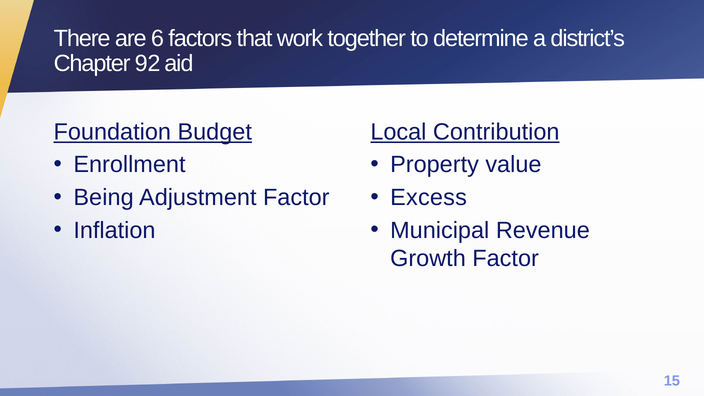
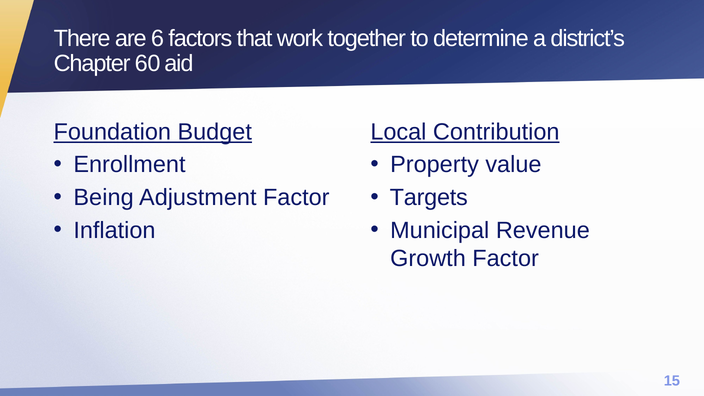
92: 92 -> 60 (148, 64)
Excess: Excess -> Targets (429, 198)
